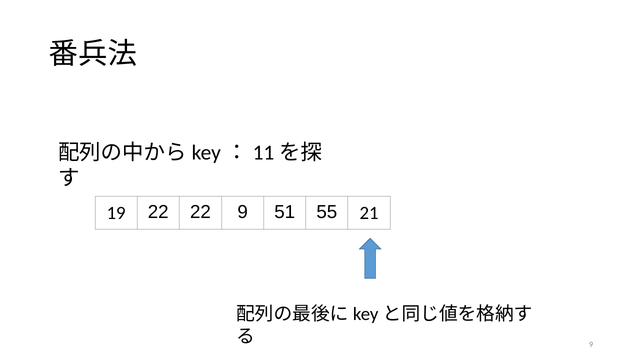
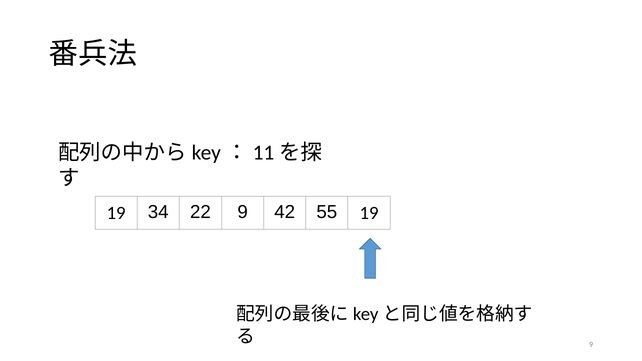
19 22: 22 -> 34 (158, 212)
51: 51 -> 42 (285, 212)
55 21: 21 -> 19 (369, 213)
